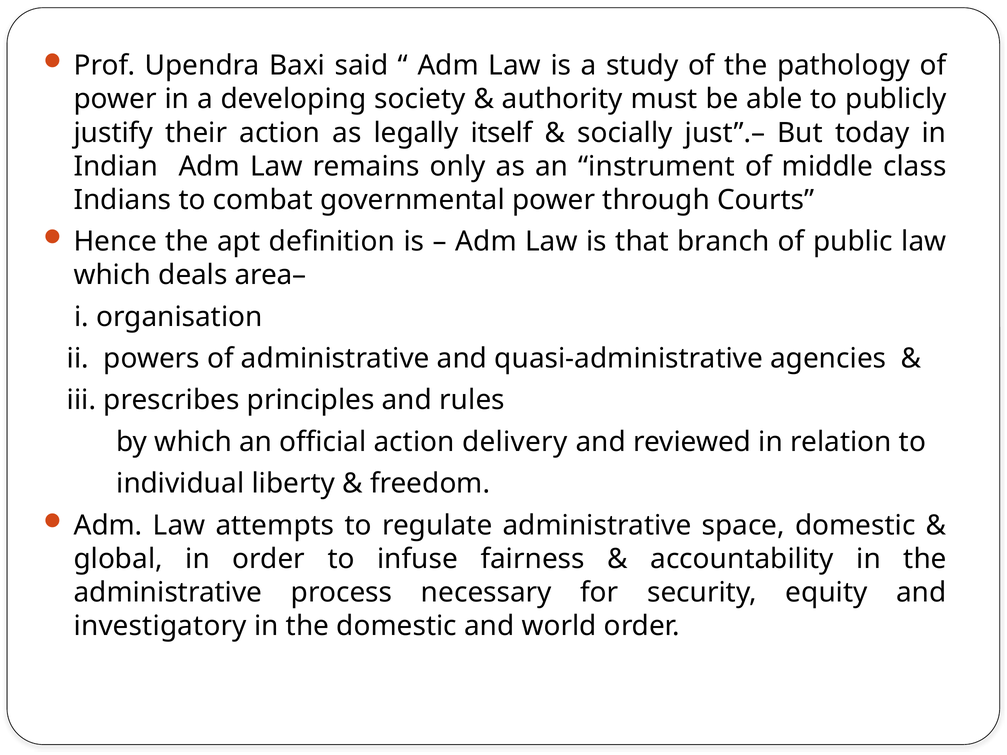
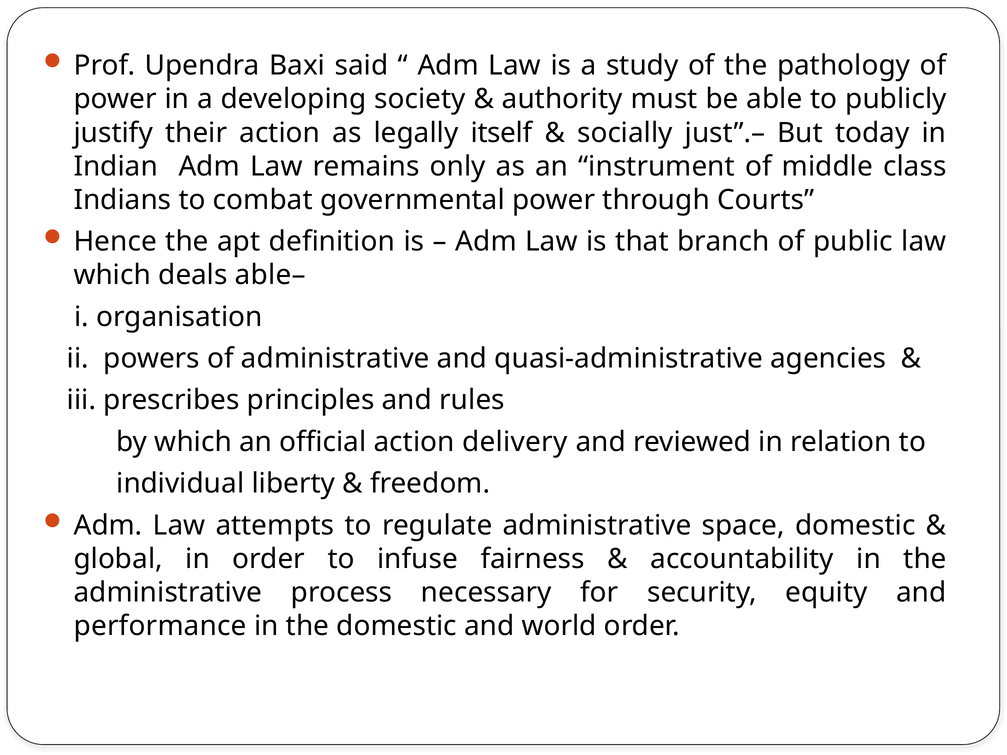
area–: area– -> able– (270, 275)
investigatory: investigatory -> performance (160, 626)
